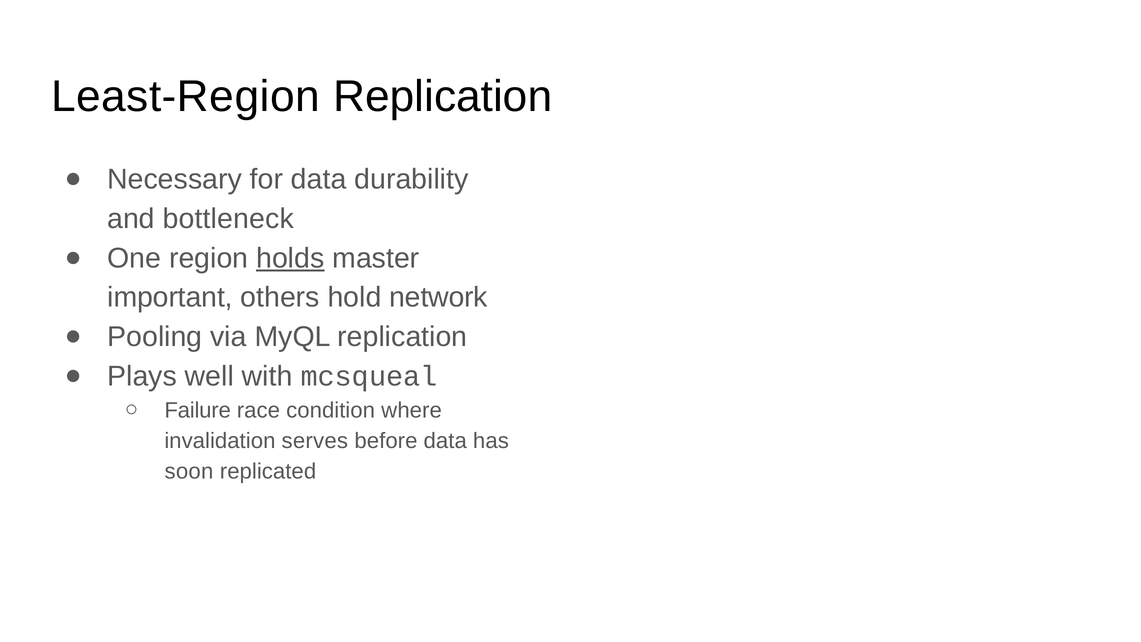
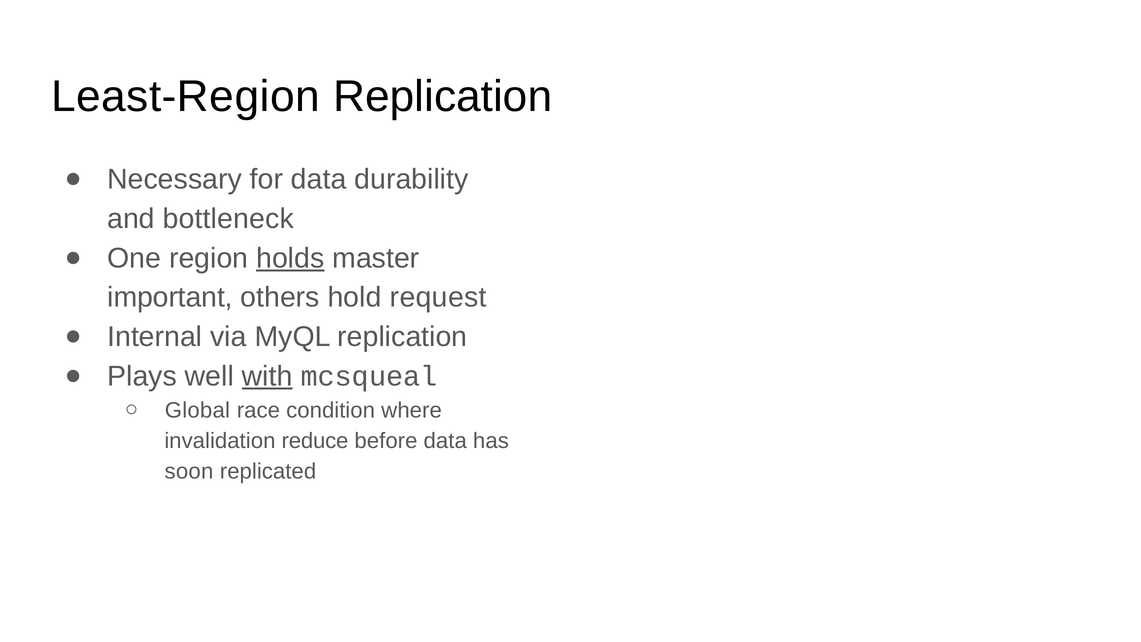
network: network -> request (438, 297)
Pooling: Pooling -> Internal (155, 337)
with underline: none -> present (267, 376)
Failure: Failure -> Global (197, 410)
serves: serves -> reduce (315, 441)
